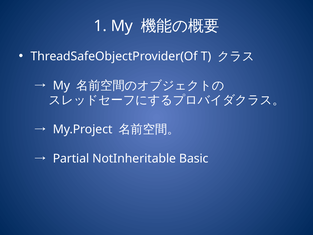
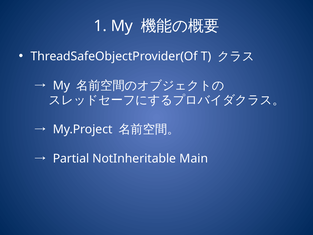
Basic: Basic -> Main (194, 158)
